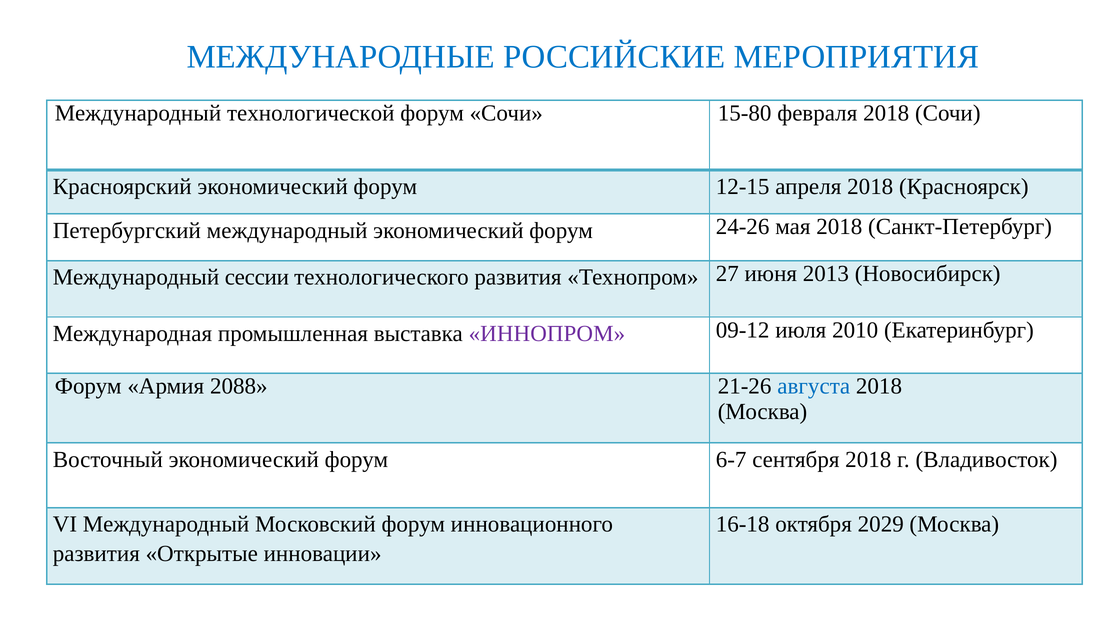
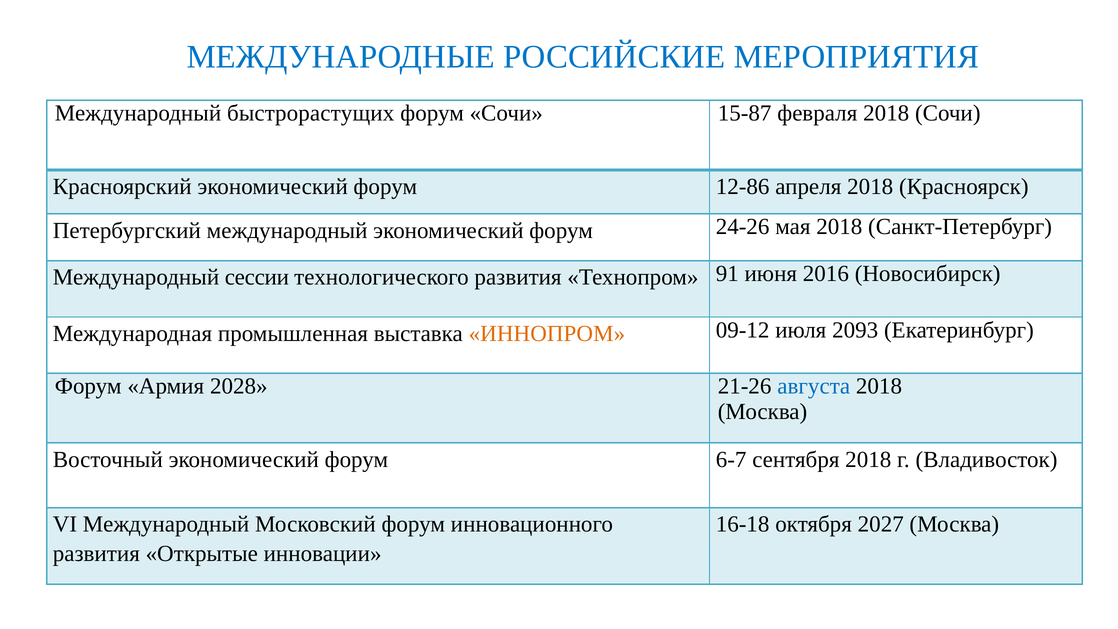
технологической: технологической -> быстрорастущих (311, 113)
15-80: 15-80 -> 15-87 (745, 113)
12-15: 12-15 -> 12-86 (743, 187)
27: 27 -> 91 (727, 274)
2013: 2013 -> 2016 (826, 274)
ИННОПРОМ colour: purple -> orange (547, 334)
2010: 2010 -> 2093 (855, 330)
2088: 2088 -> 2028 (239, 386)
2029: 2029 -> 2027 (881, 525)
